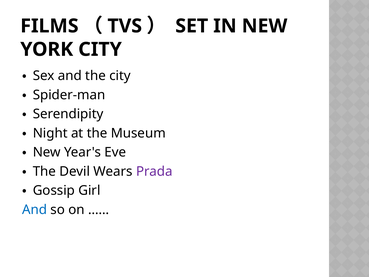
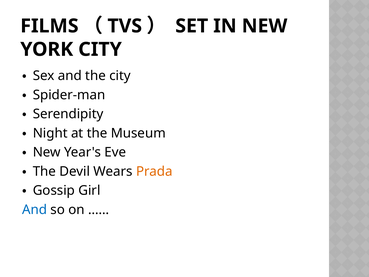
Prada colour: purple -> orange (154, 171)
